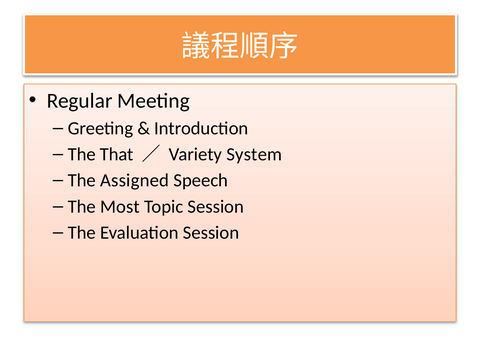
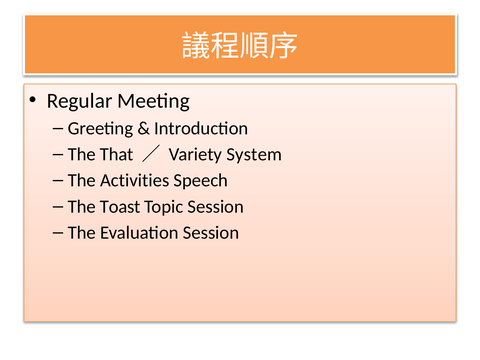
Assigned: Assigned -> Activities (135, 180)
Most: Most -> Toast (120, 207)
